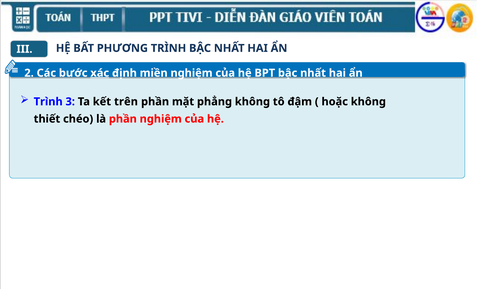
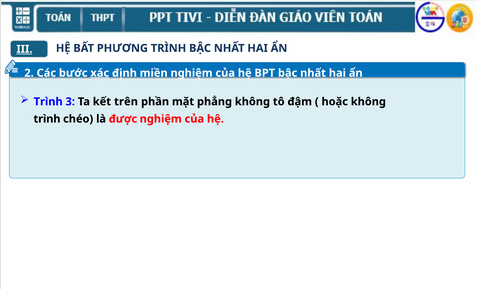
III underline: none -> present (24, 49)
thiết: thiết -> trình (47, 119)
là phần: phần -> được (123, 119)
